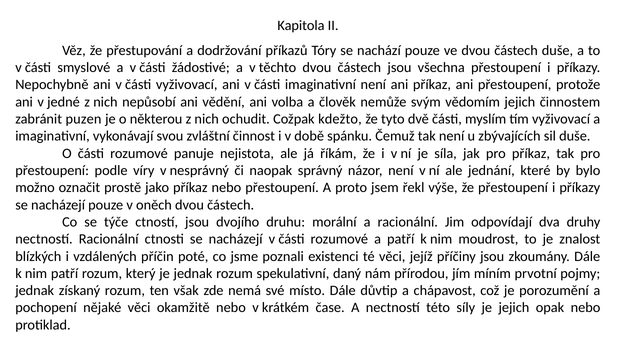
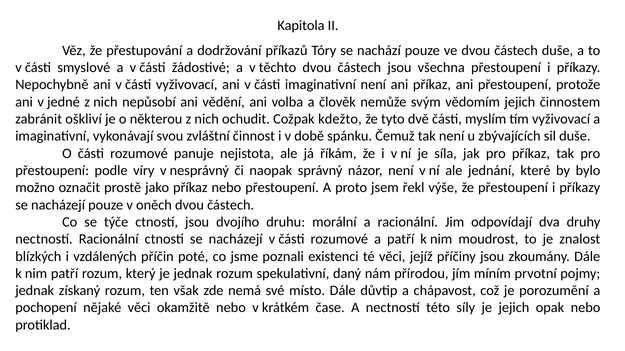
puzen: puzen -> oškliví (84, 119)
